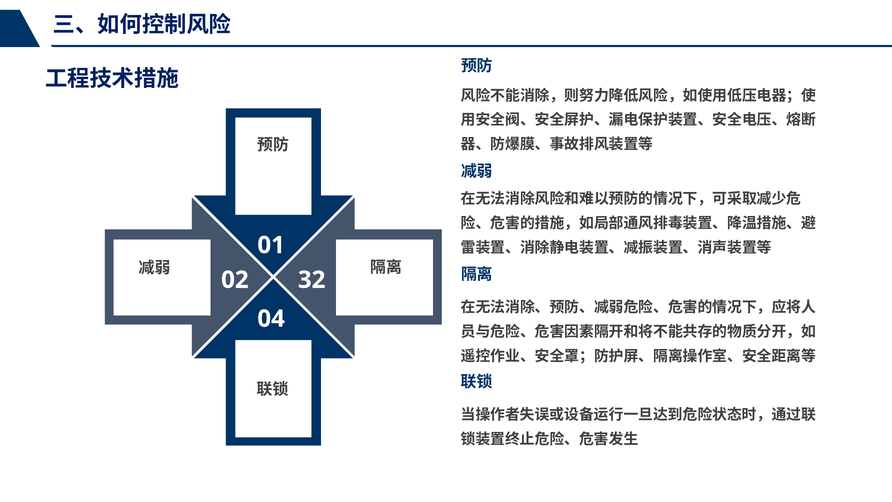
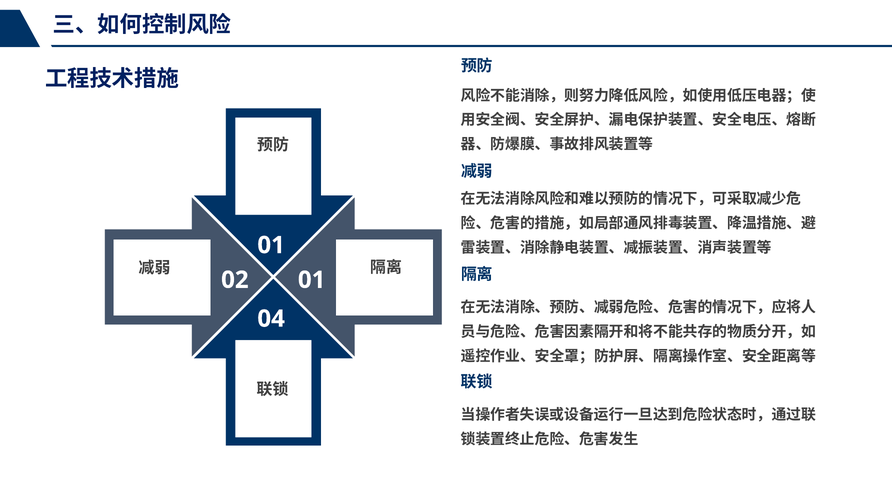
02 32: 32 -> 01 (312, 280)
